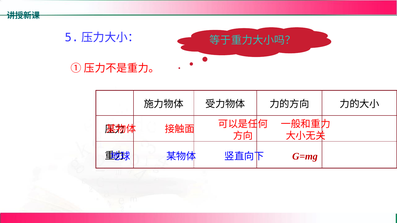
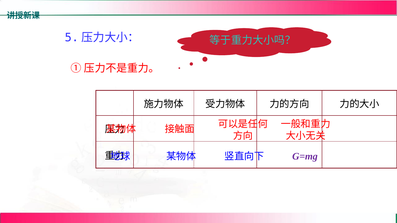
G=mg colour: red -> purple (305, 156)
